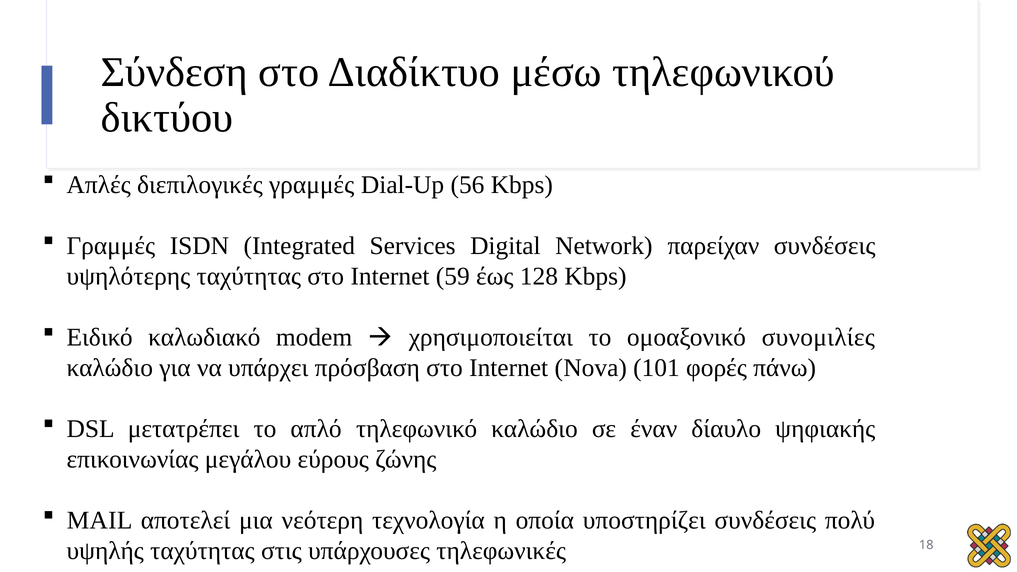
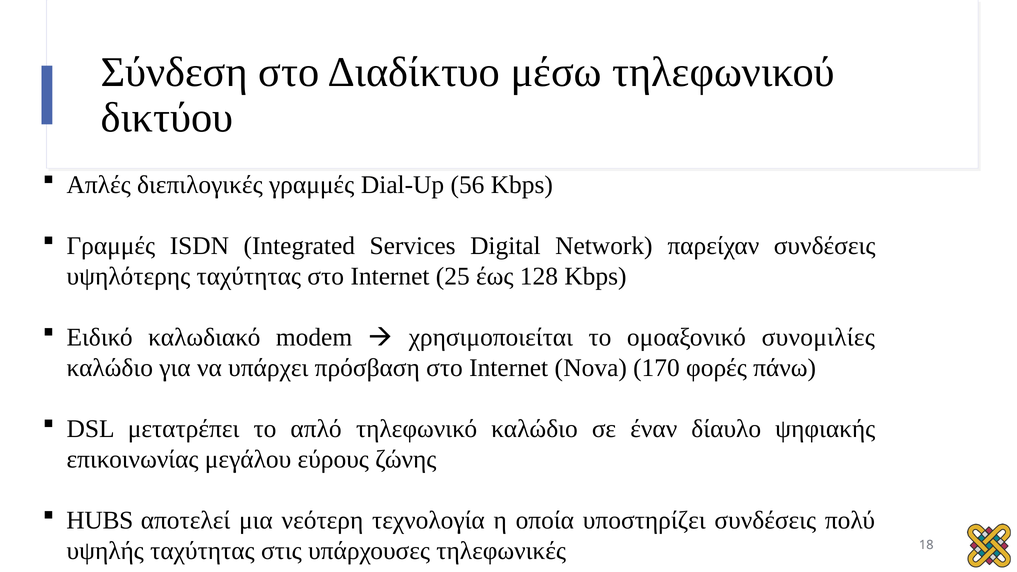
59: 59 -> 25 (453, 276)
101: 101 -> 170 (656, 368)
MAIL: MAIL -> HUBS (100, 520)
